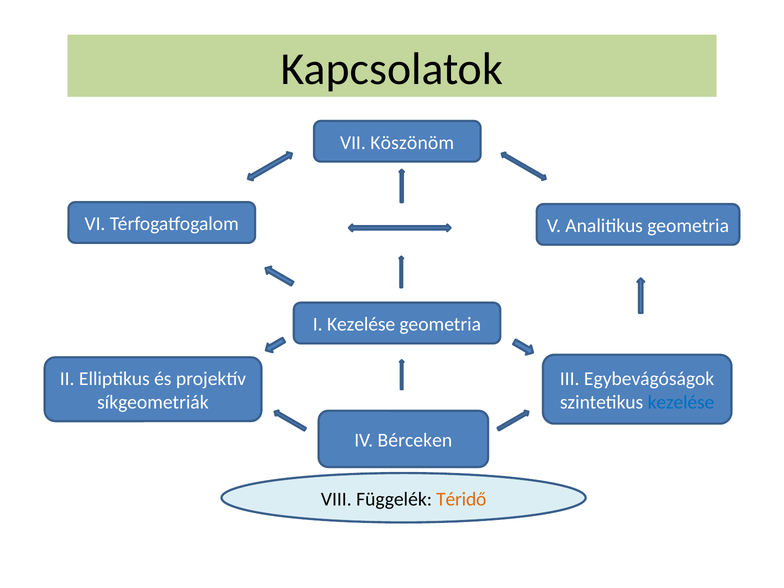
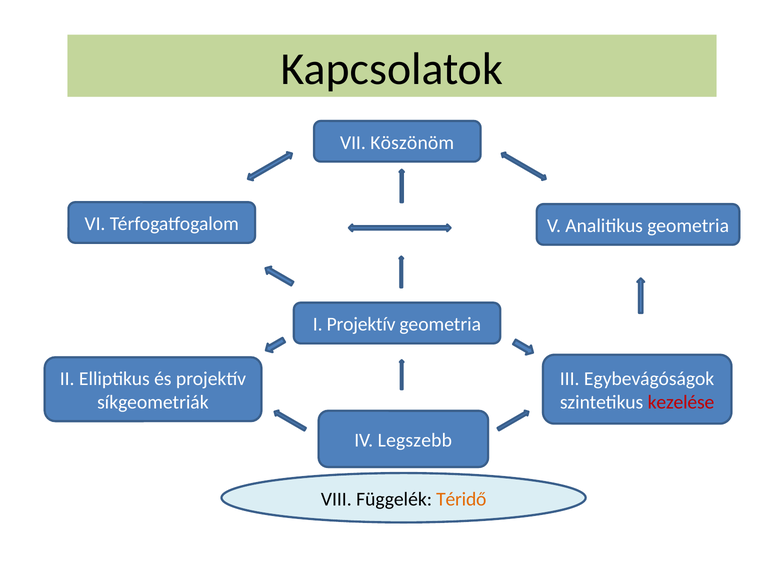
I Kezelése: Kezelése -> Projektív (361, 324)
kezelése colour: blue -> red (681, 402)
Bérceken: Bérceken -> Legszebb (415, 440)
